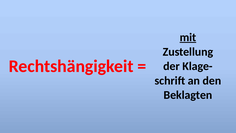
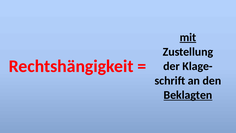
Beklagten underline: none -> present (188, 95)
